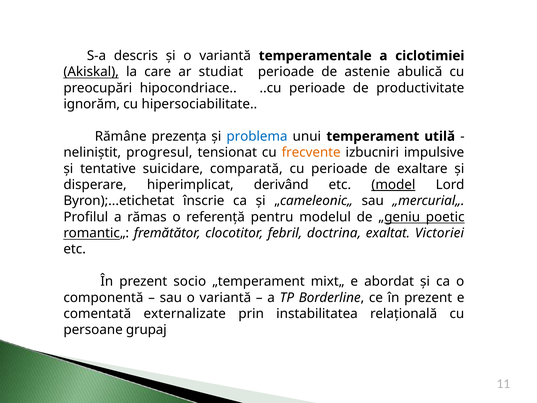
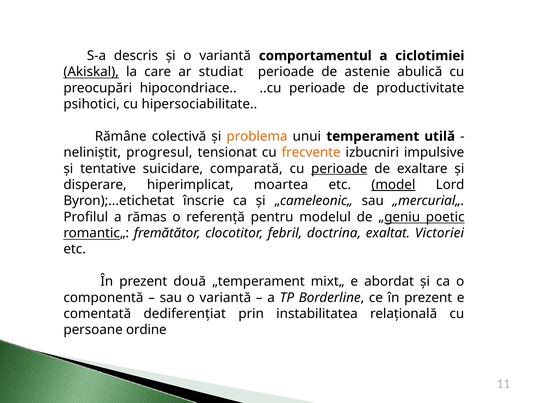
temperamentale: temperamentale -> comportamentul (315, 56)
ignorăm: ignorăm -> psihotici (92, 104)
prezența: prezența -> colectivă (179, 136)
problema colour: blue -> orange (257, 136)
perioade underline: none -> present (339, 169)
derivând: derivând -> moartea (281, 185)
socio: socio -> două (190, 281)
externalizate: externalizate -> dediferențiat (185, 313)
grupaj: grupaj -> ordine (146, 330)
